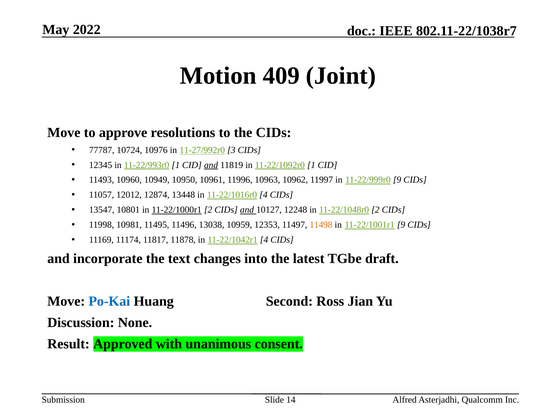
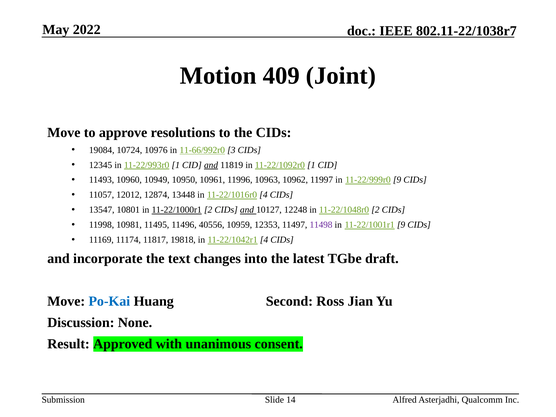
77787: 77787 -> 19084 (102, 150)
11-27/992r0: 11-27/992r0 -> 11-66/992r0 (202, 150)
13038: 13038 -> 40556 (212, 225)
11498 colour: orange -> purple (321, 225)
11878: 11878 -> 19818 (183, 240)
